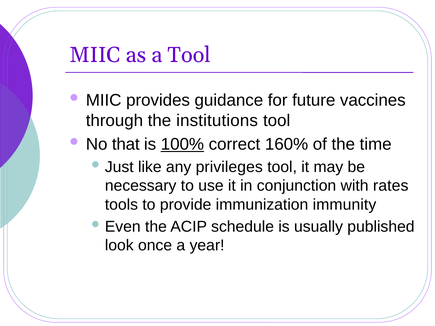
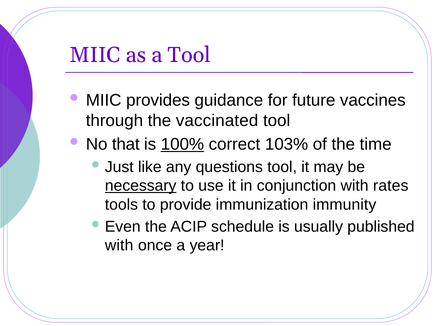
institutions: institutions -> vaccinated (217, 121)
160%: 160% -> 103% (287, 144)
privileges: privileges -> questions (229, 167)
necessary underline: none -> present (141, 186)
look: look -> with (119, 246)
